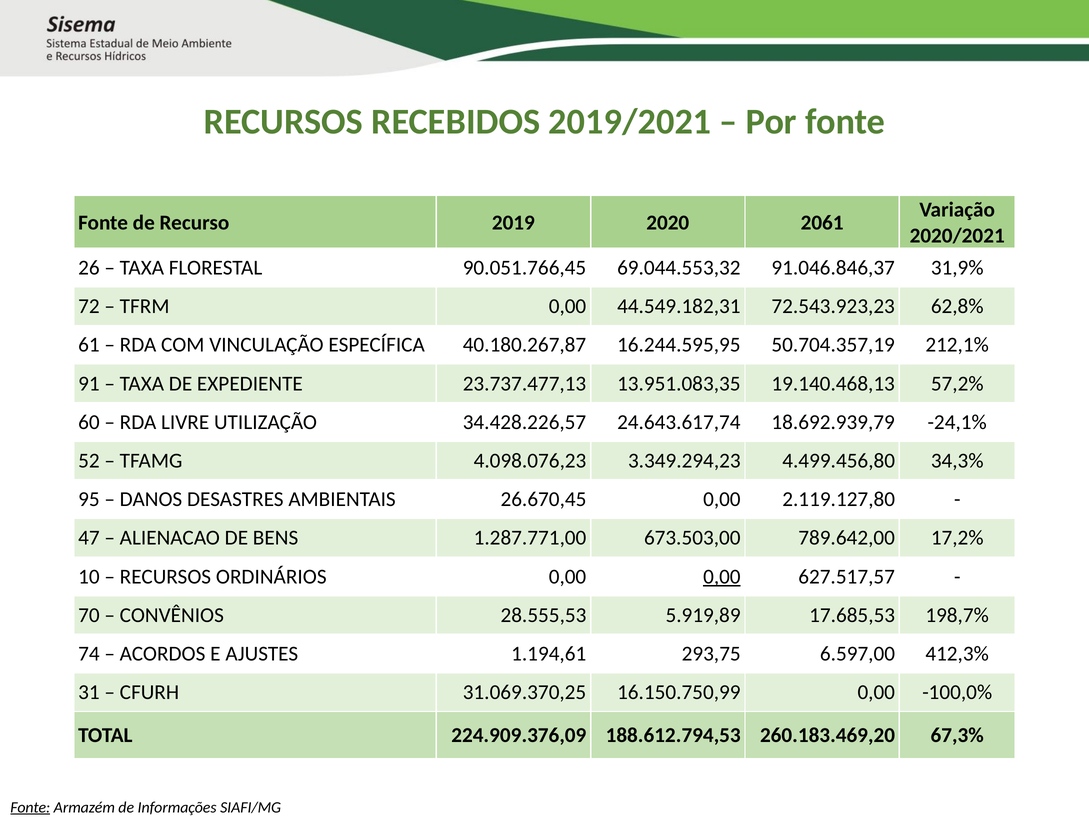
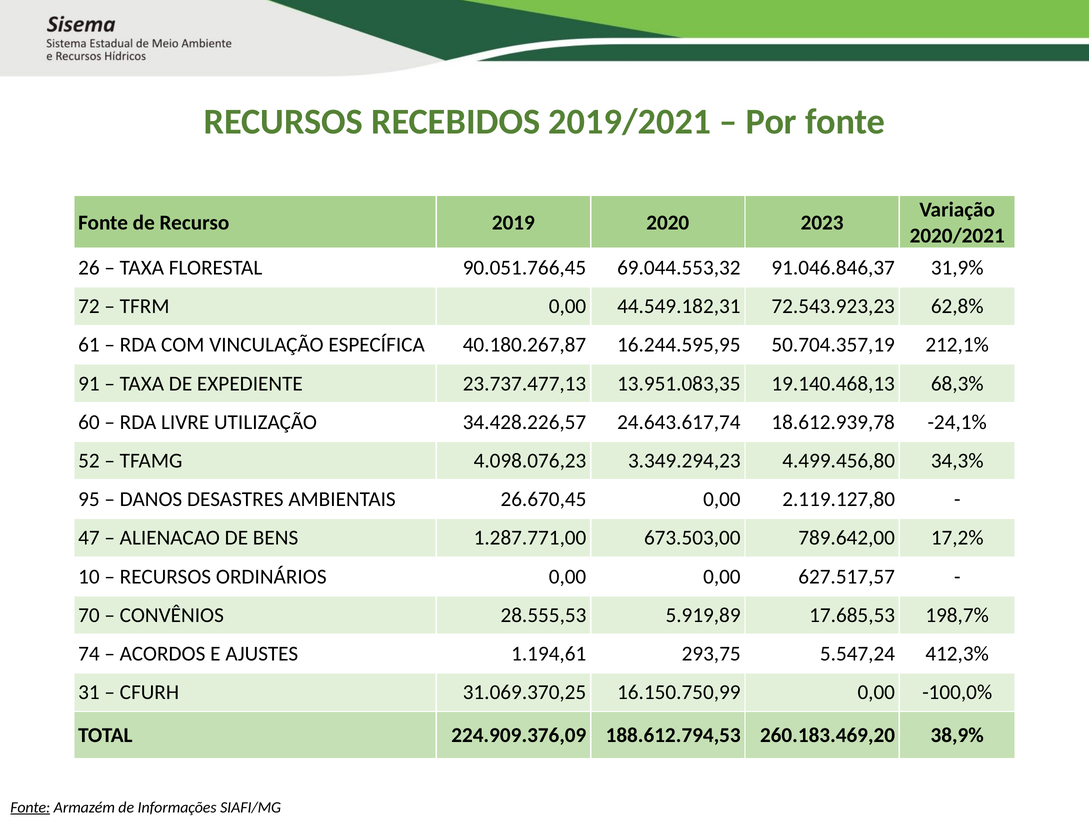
2061: 2061 -> 2023 (822, 223)
57,2%: 57,2% -> 68,3% (957, 383)
18.692.939,79: 18.692.939,79 -> 18.612.939,78 (833, 422)
0,00 underline: present -> none (722, 576)
6.597,00: 6.597,00 -> 5.547,24 (857, 654)
67,3%: 67,3% -> 38,9% (957, 735)
